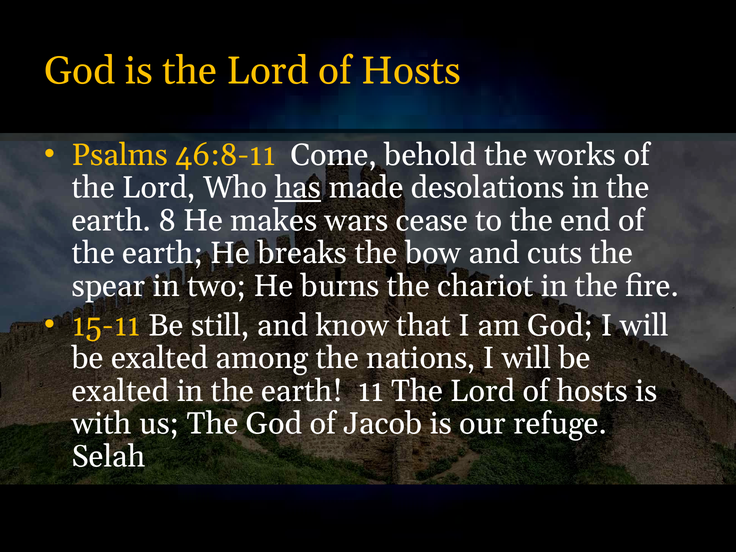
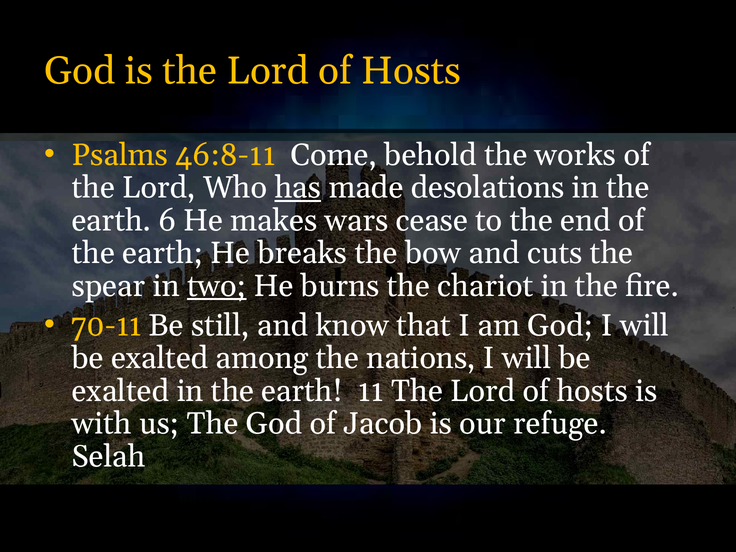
8: 8 -> 6 (167, 221)
two underline: none -> present (217, 286)
15-11: 15-11 -> 70-11 (107, 326)
